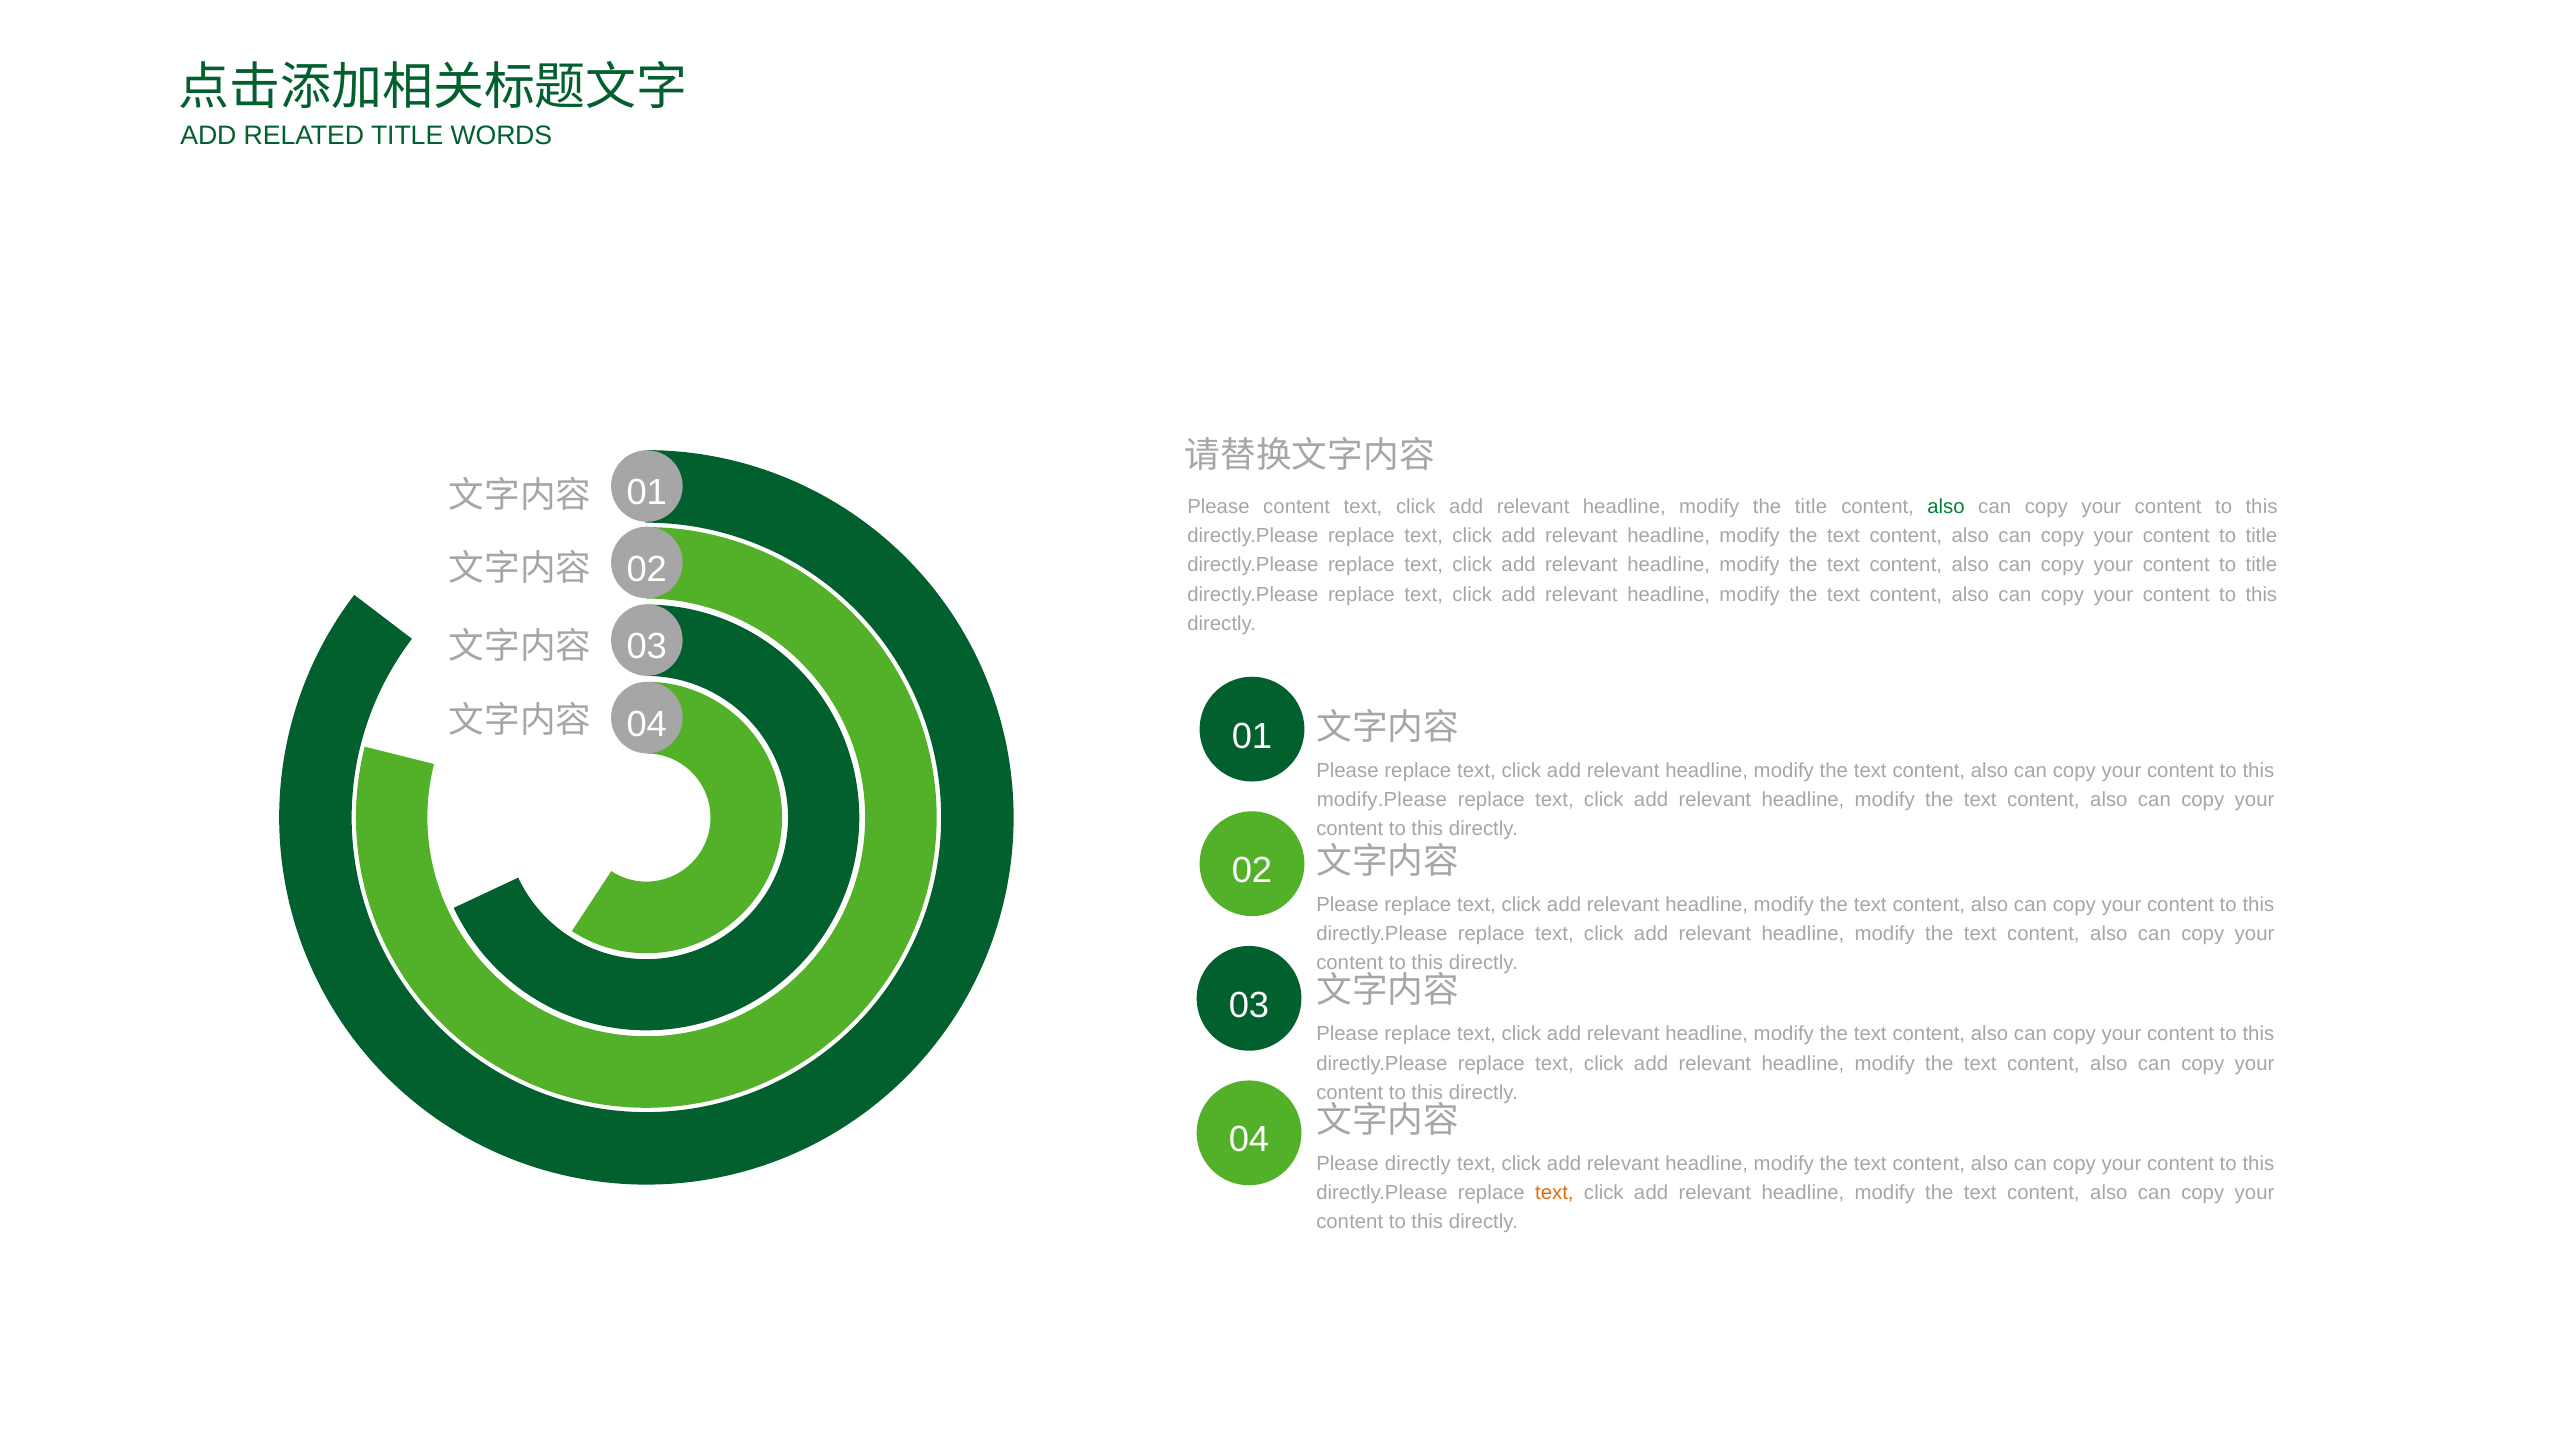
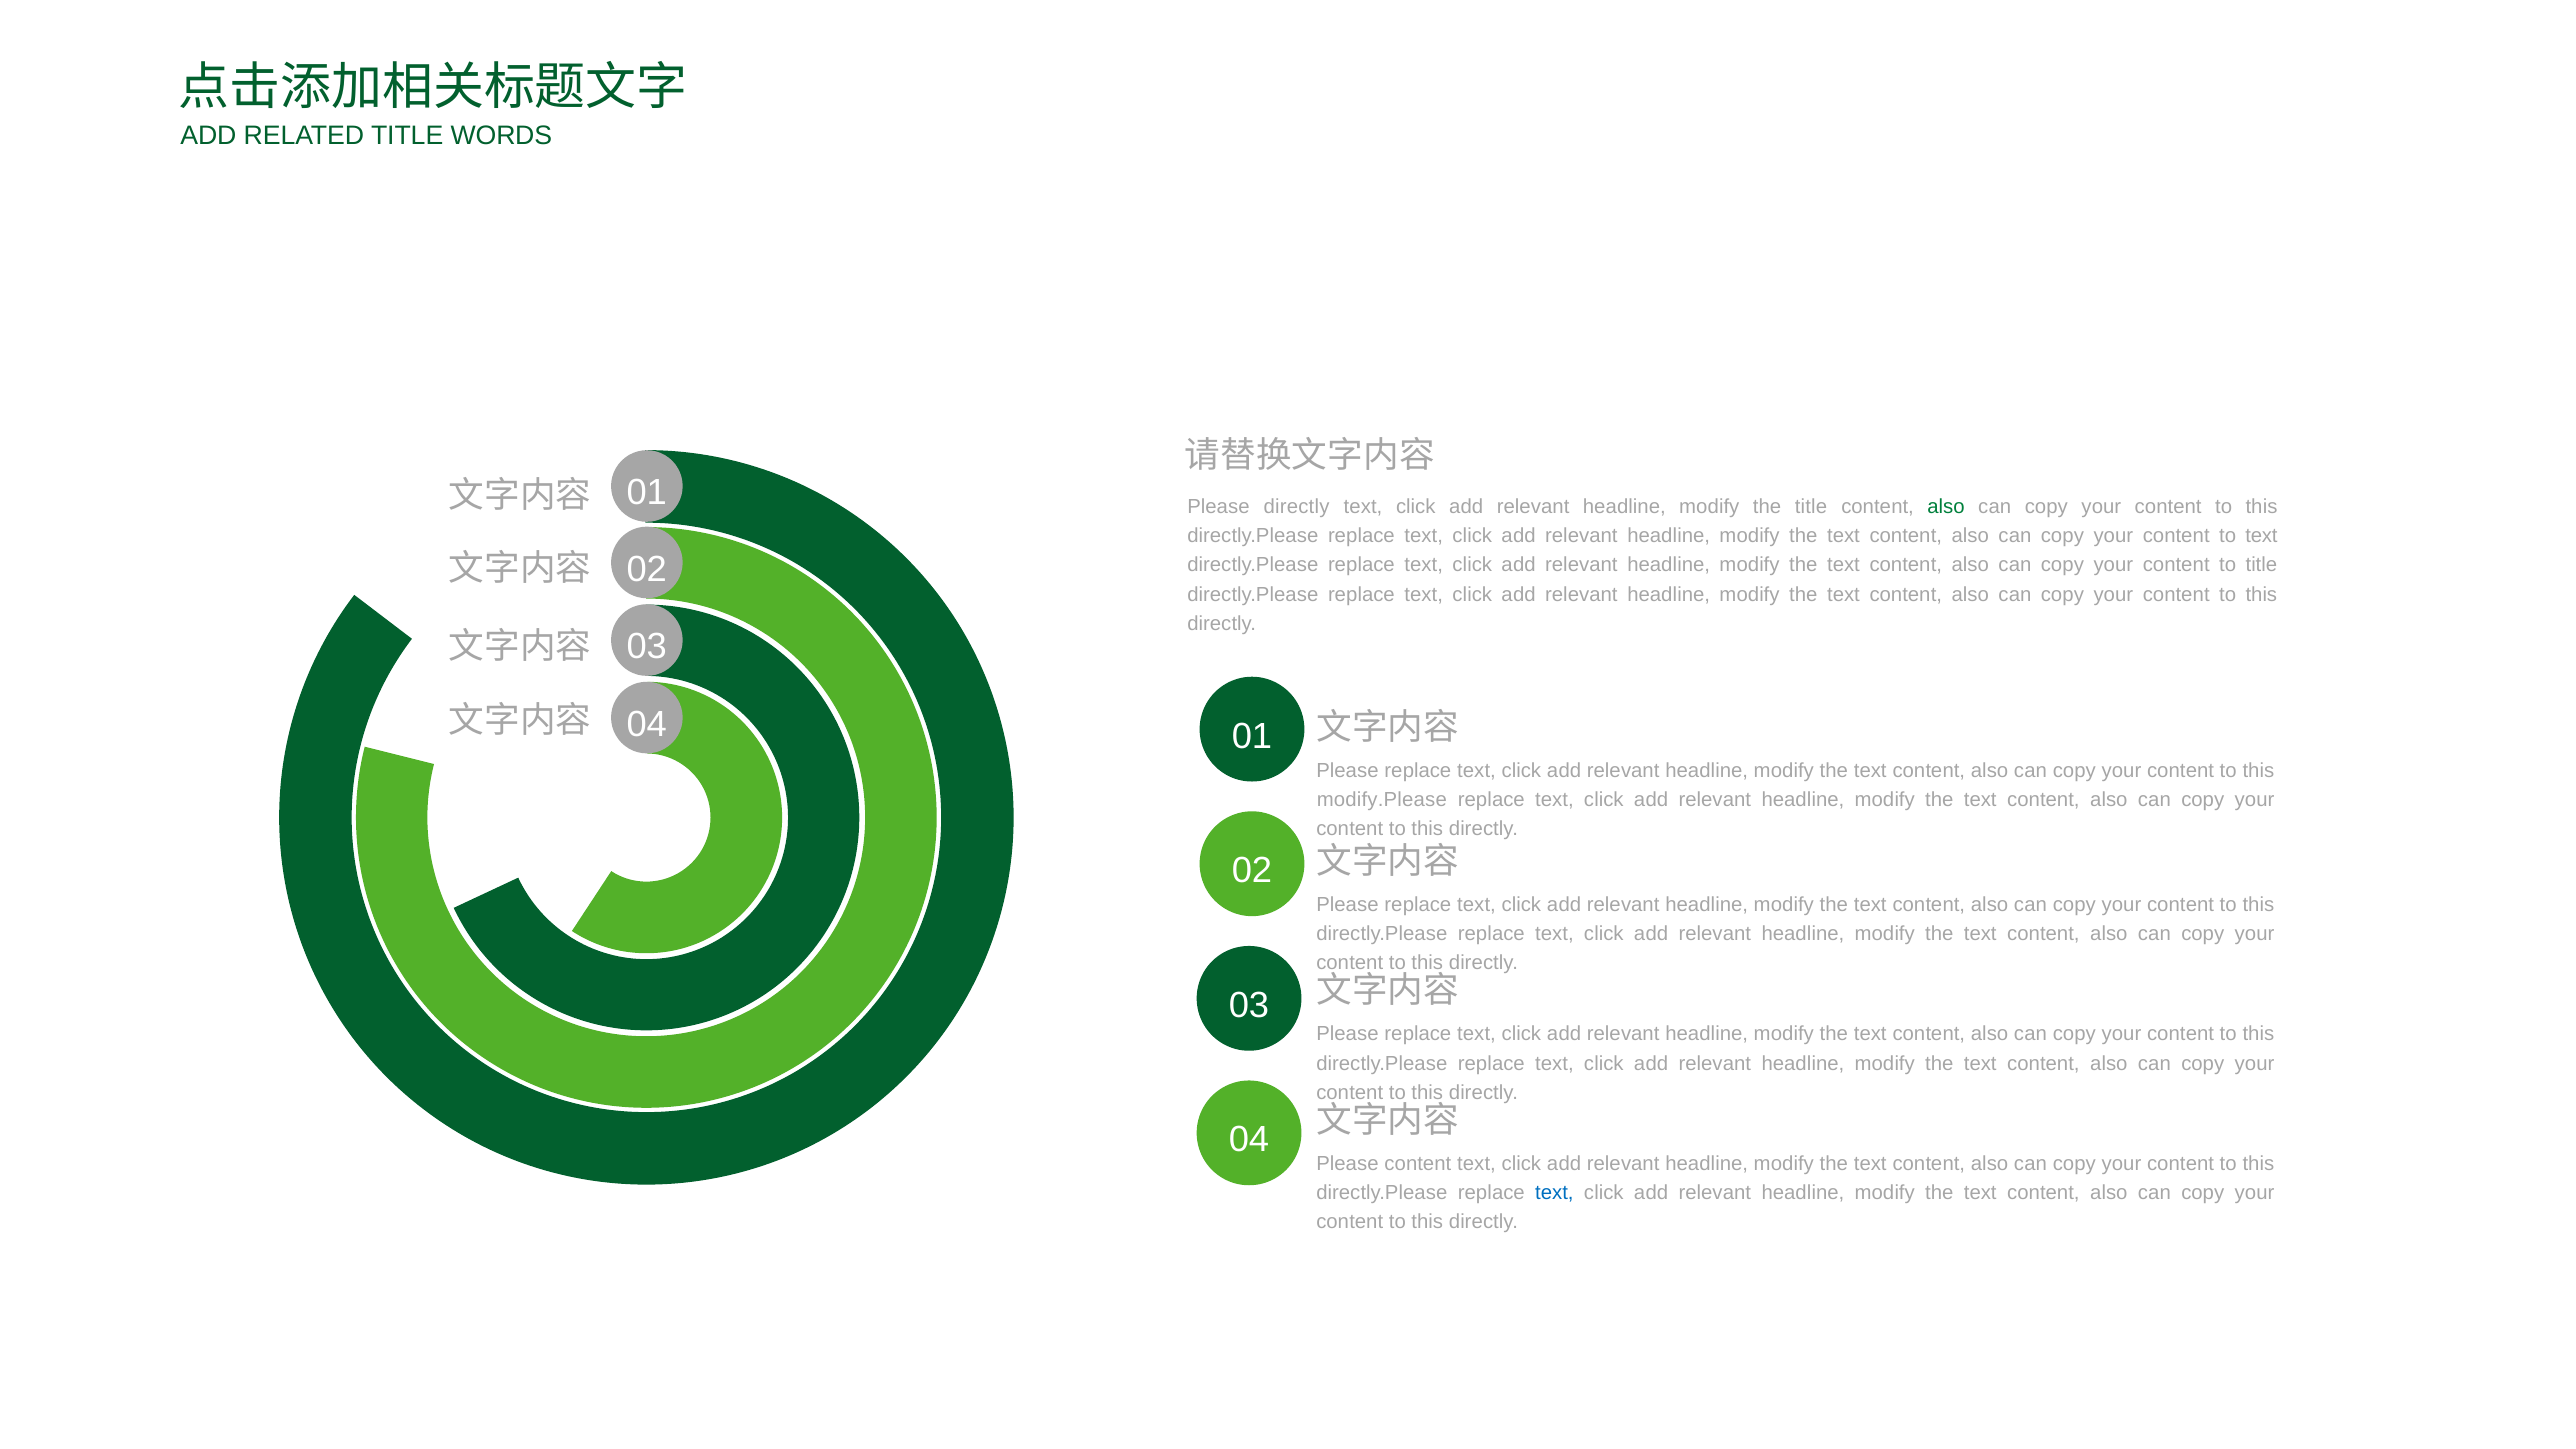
Please content: content -> directly (1297, 507)
title: title -> text (2261, 536)
Please directly: directly -> content (1418, 1164)
text colour: orange -> blue (1554, 1193)
